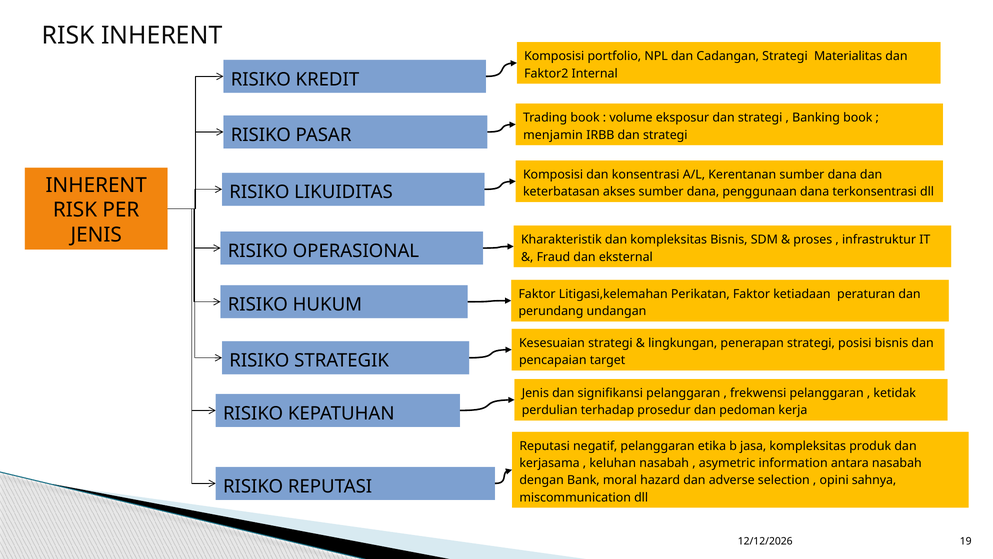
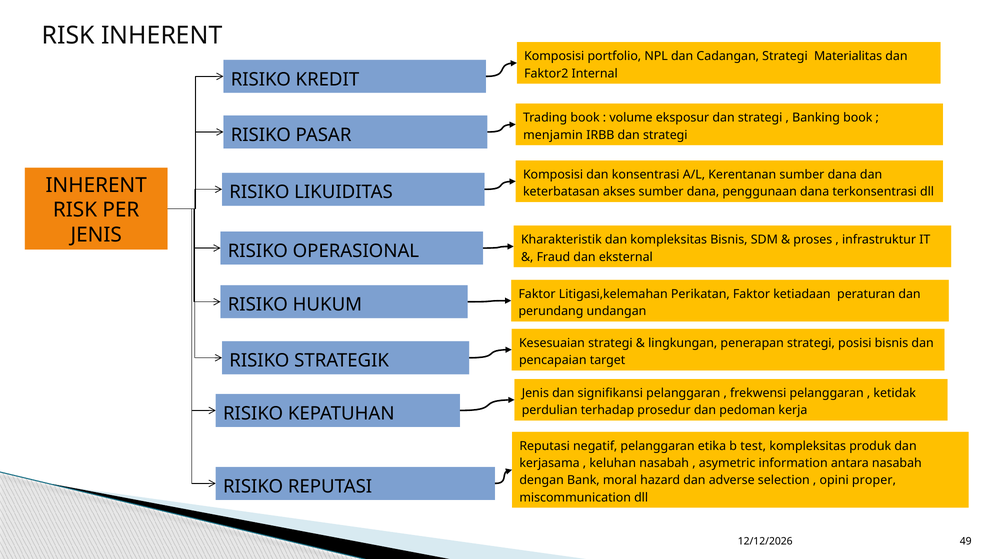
jasa: jasa -> test (753, 446)
sahnya: sahnya -> proper (874, 480)
19: 19 -> 49 (966, 541)
